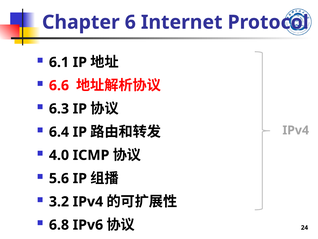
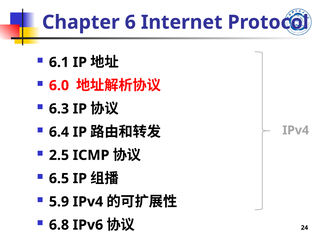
6.6: 6.6 -> 6.0 (59, 85)
4.0: 4.0 -> 2.5 (59, 155)
5.6: 5.6 -> 6.5 (59, 178)
3.2: 3.2 -> 5.9 (59, 201)
